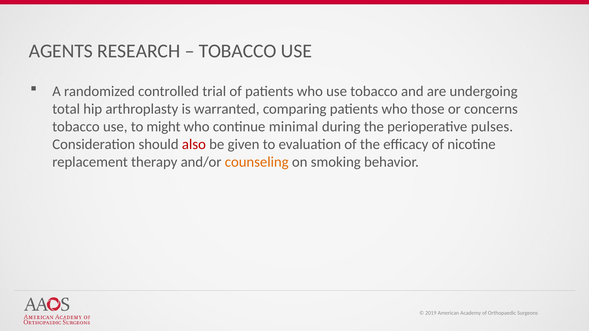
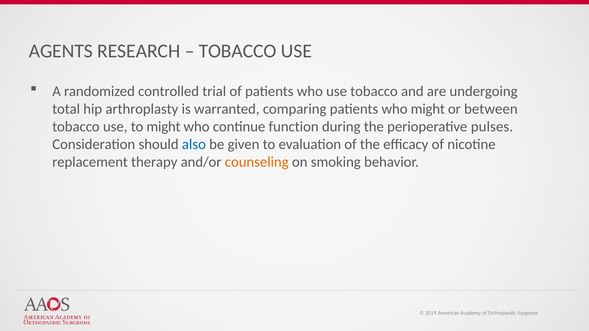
who those: those -> might (428, 109)
concerns: concerns -> between (491, 109)
minimal: minimal -> function (294, 127)
also colour: red -> blue (194, 145)
